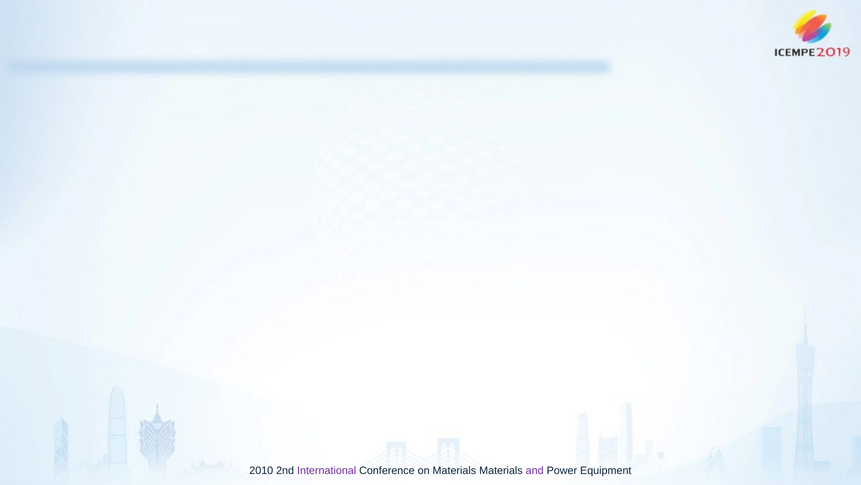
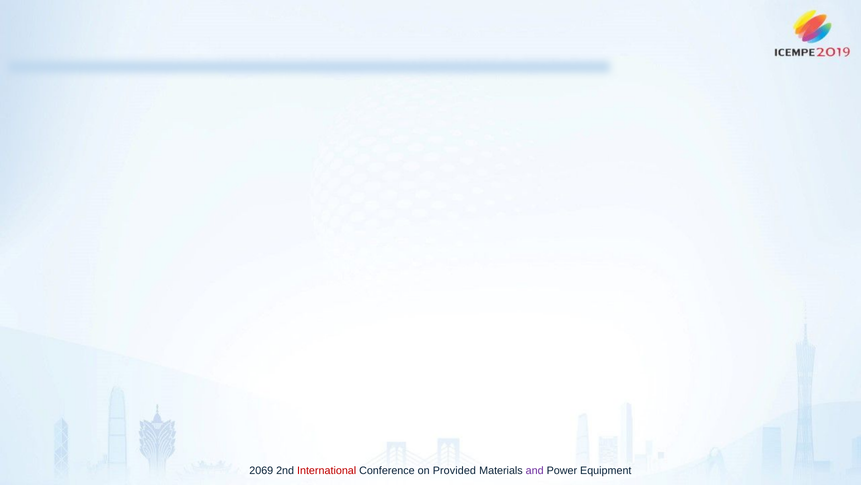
2010: 2010 -> 2069 (261, 470)
International colour: purple -> red (327, 470)
on Materials: Materials -> Provided (454, 470)
